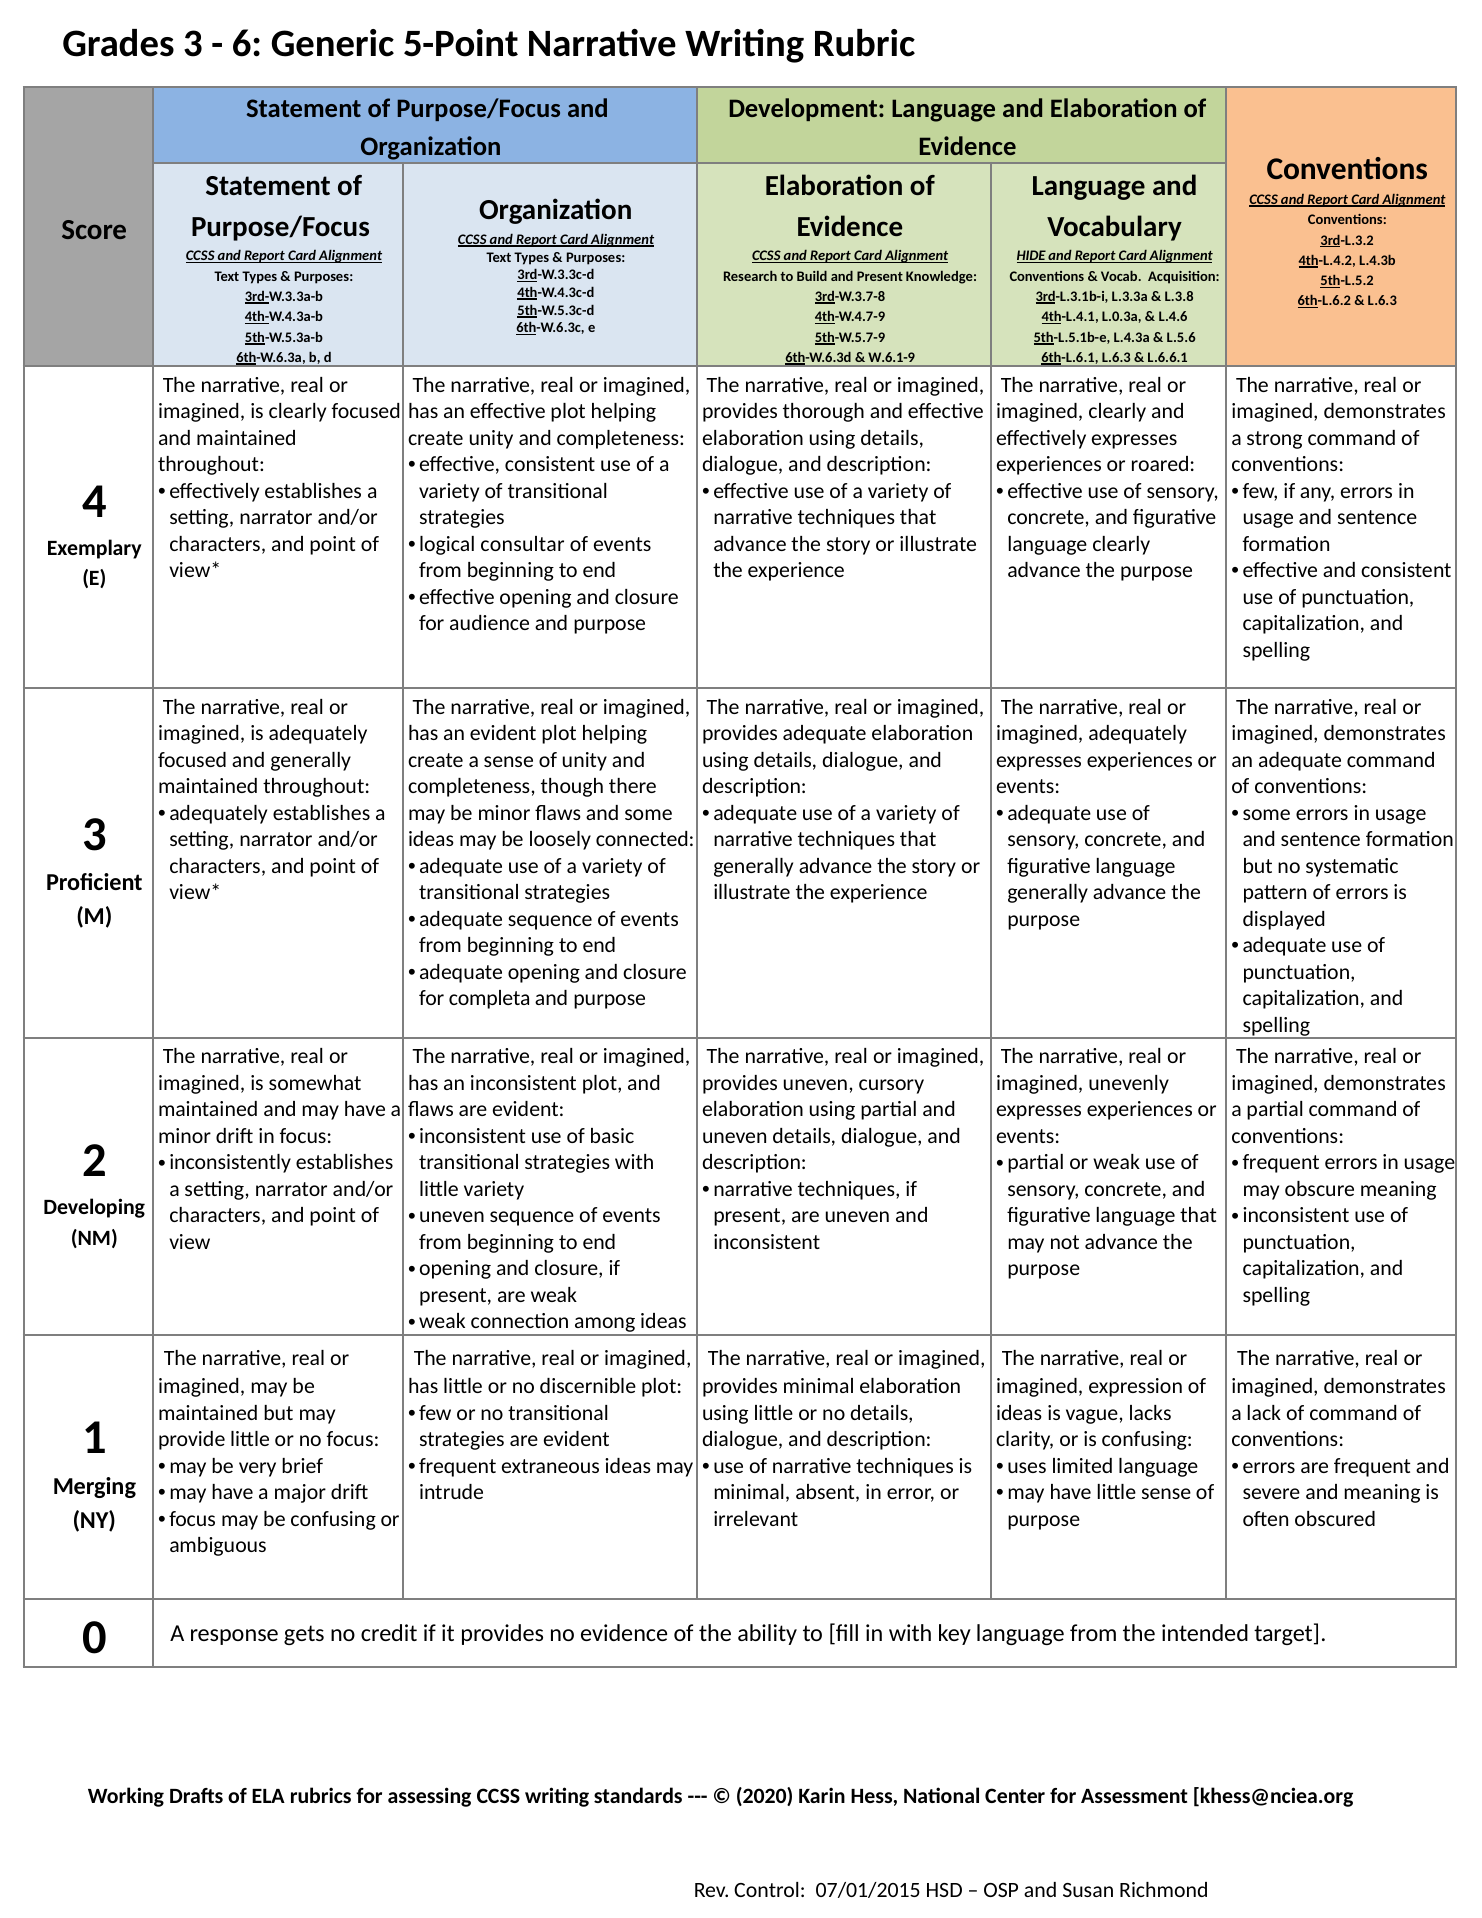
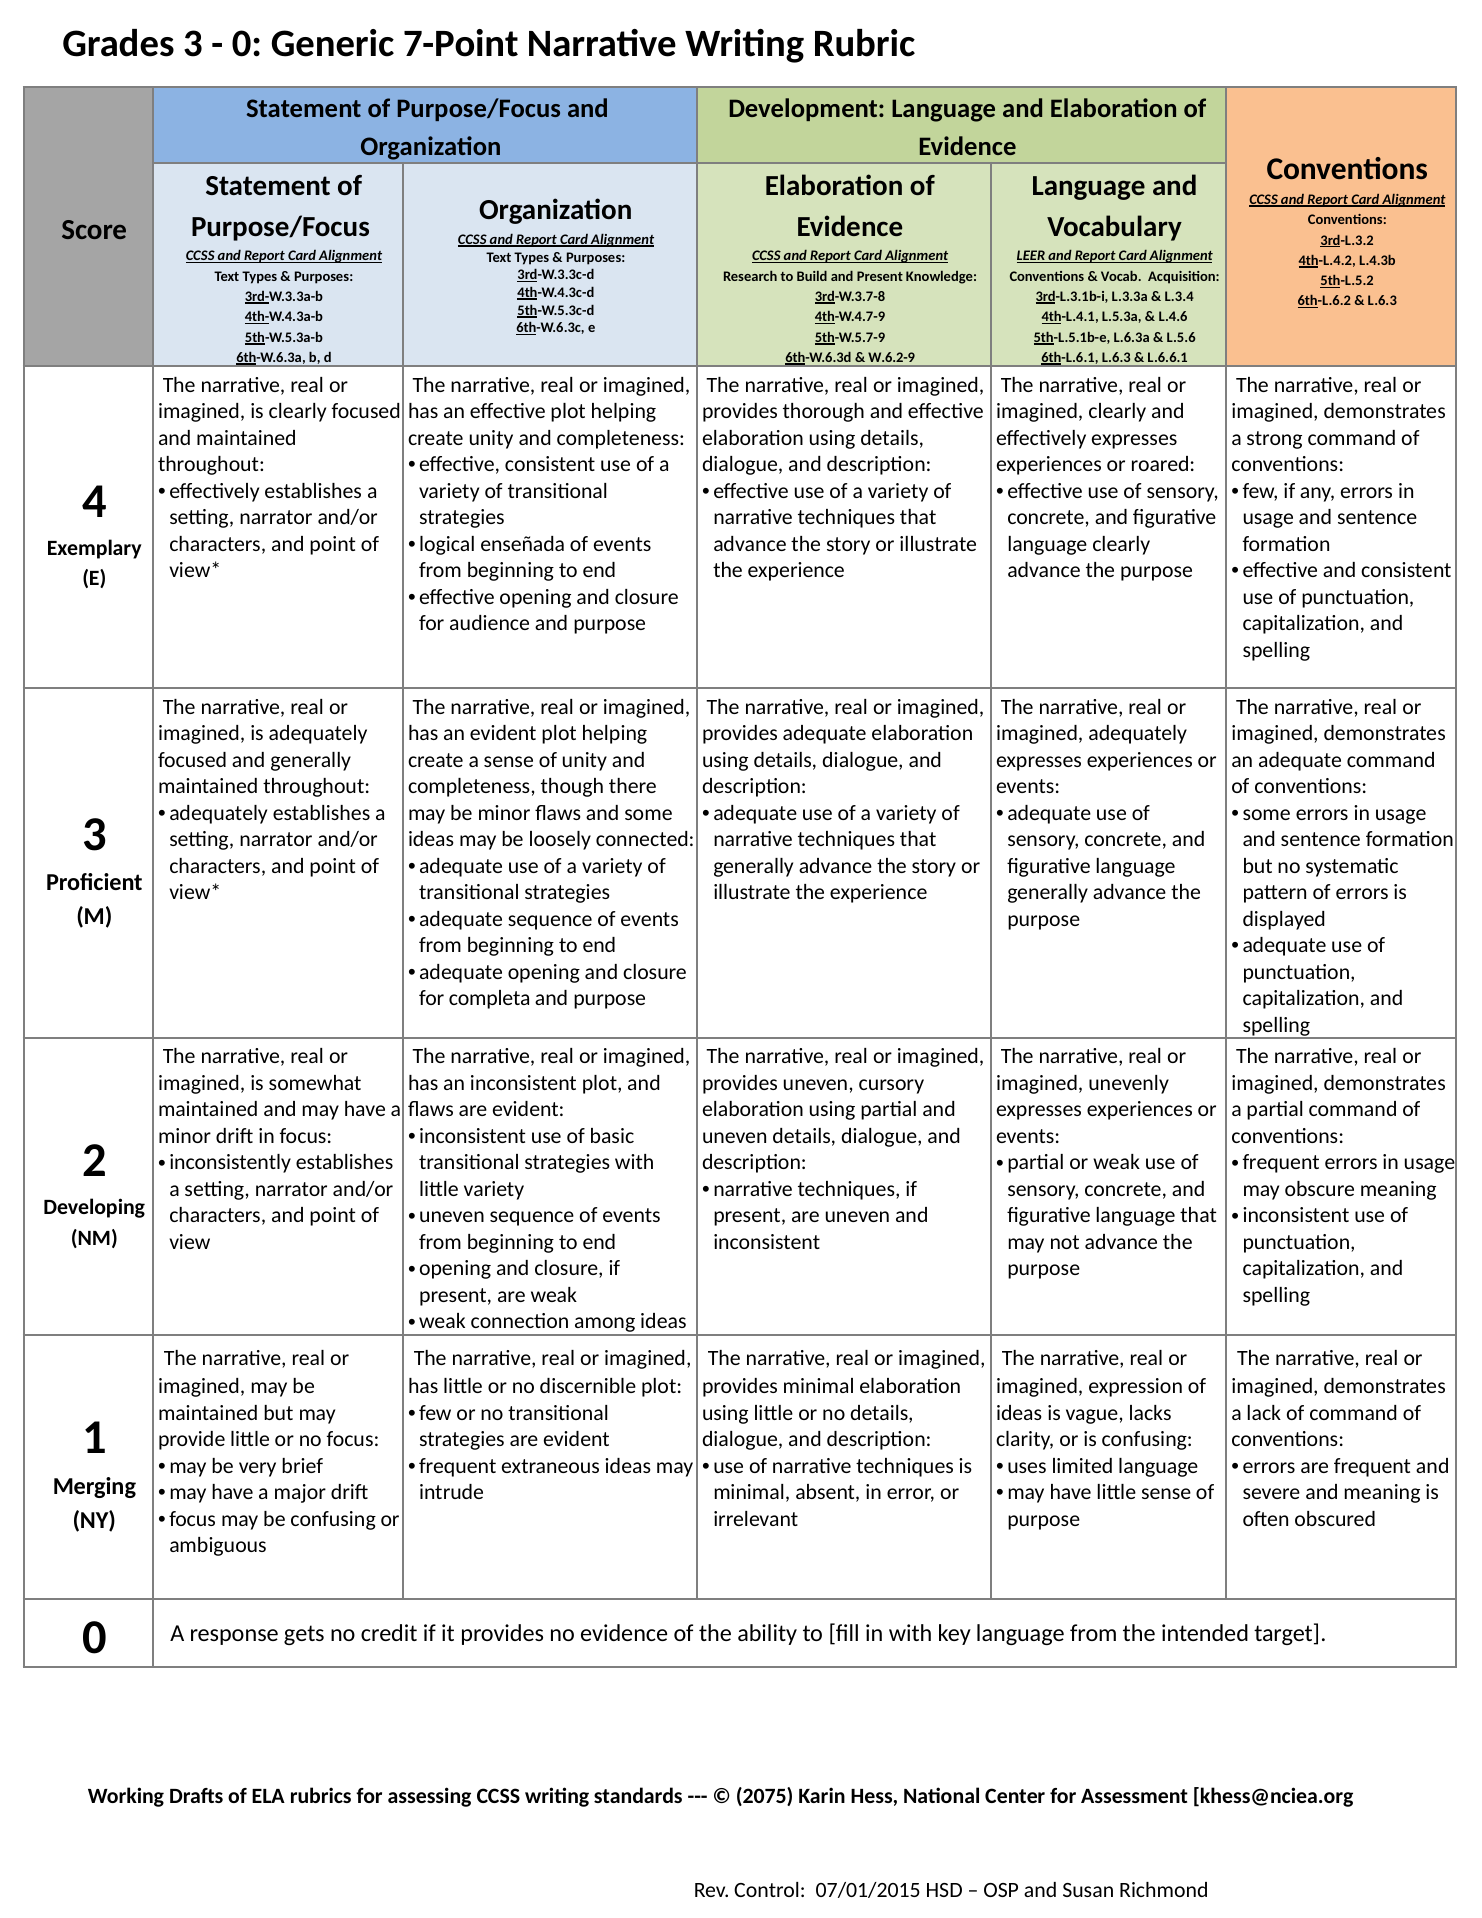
6: 6 -> 0 (247, 43)
5-Point: 5-Point -> 7-Point (461, 43)
HIDE: HIDE -> LEER (1031, 256)
L.3.8: L.3.8 -> L.3.4 (1179, 297)
L.0.3a: L.0.3a -> L.5.3a (1122, 317)
L.4.3a: L.4.3a -> L.6.3a (1132, 337)
W.6.1-9: W.6.1-9 -> W.6.2-9 (892, 358)
consultar: consultar -> enseñada (523, 544)
2020: 2020 -> 2075 (765, 1796)
